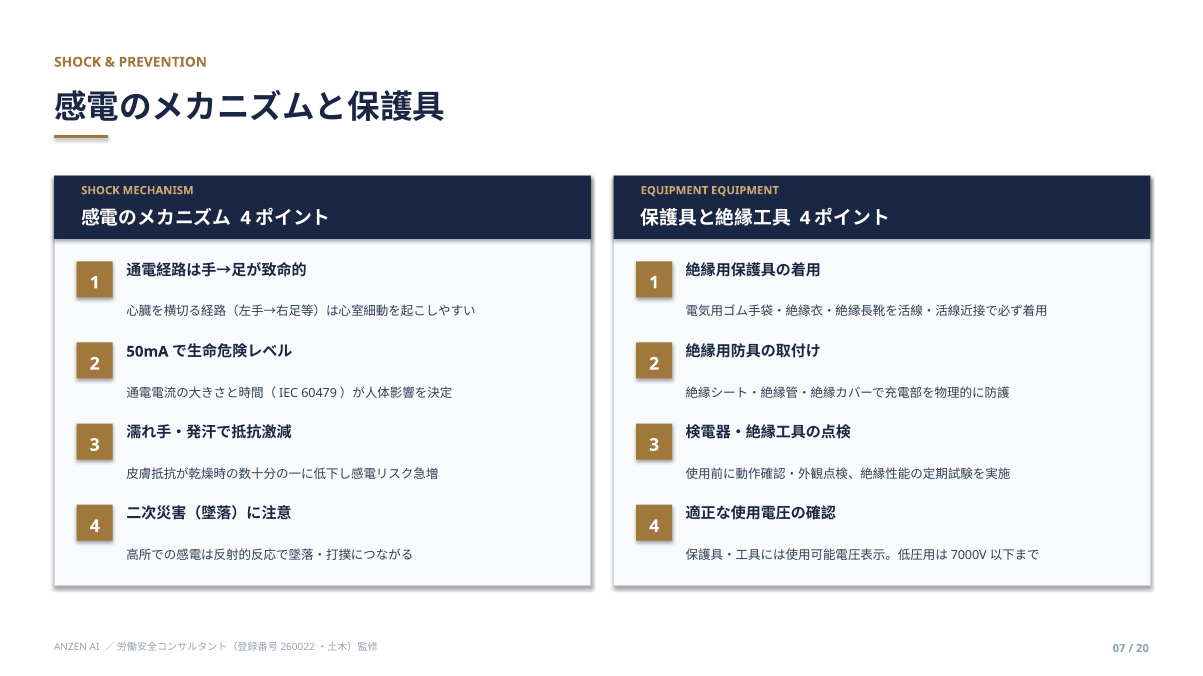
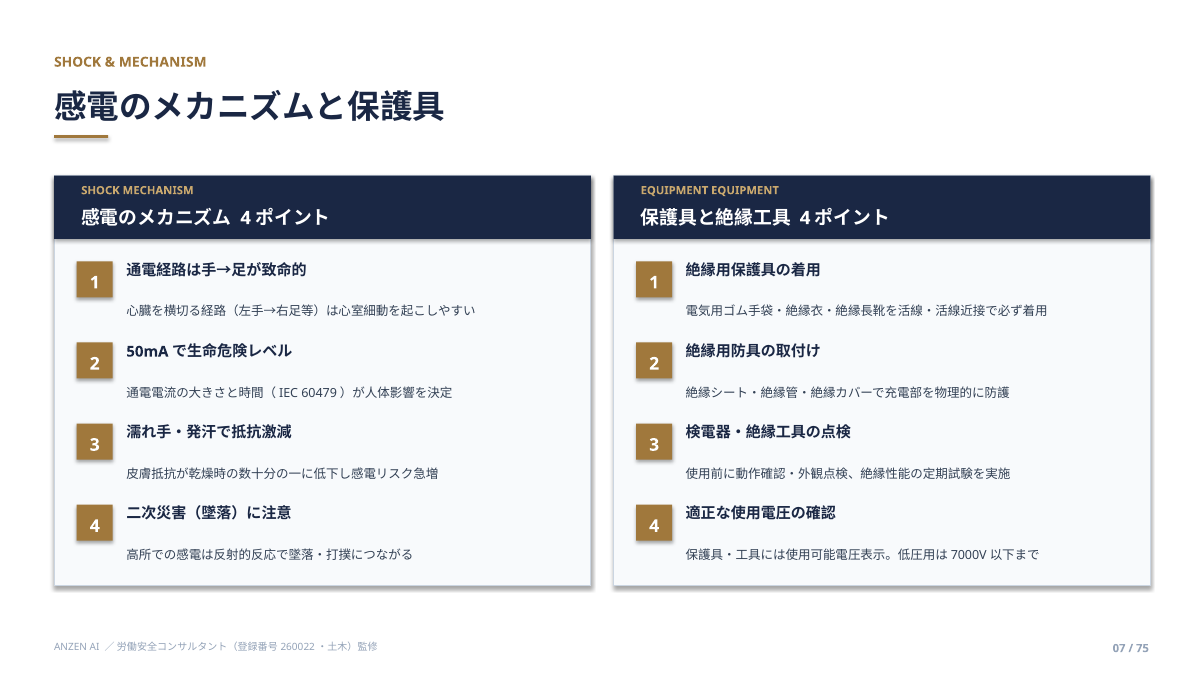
PREVENTION: PREVENTION -> MECHANISM (163, 62)
20: 20 -> 75 (1142, 649)
